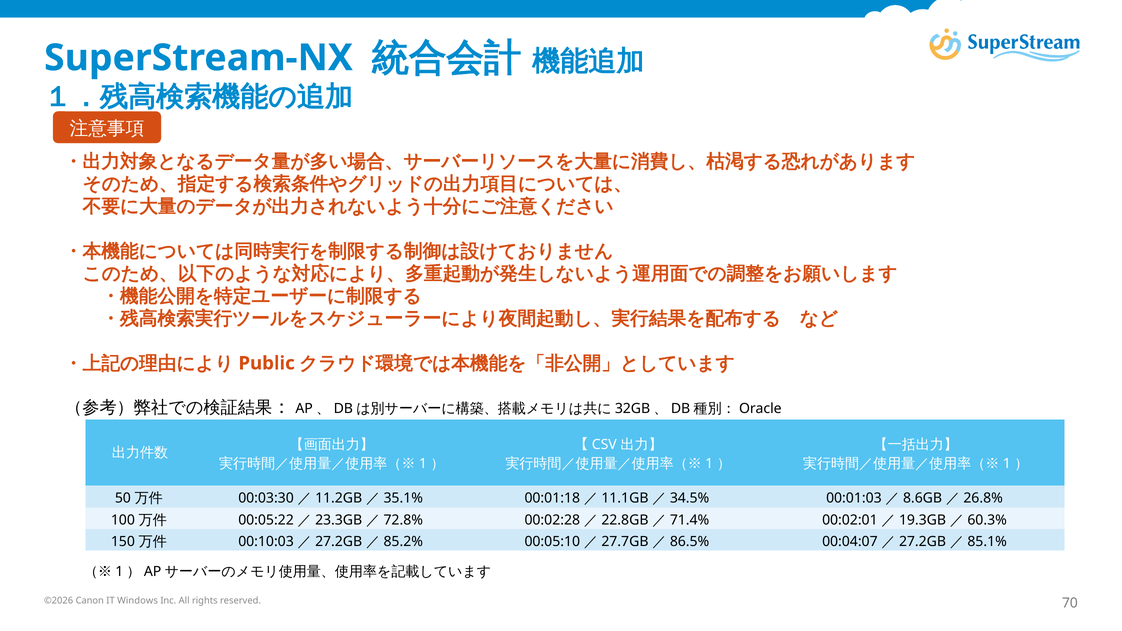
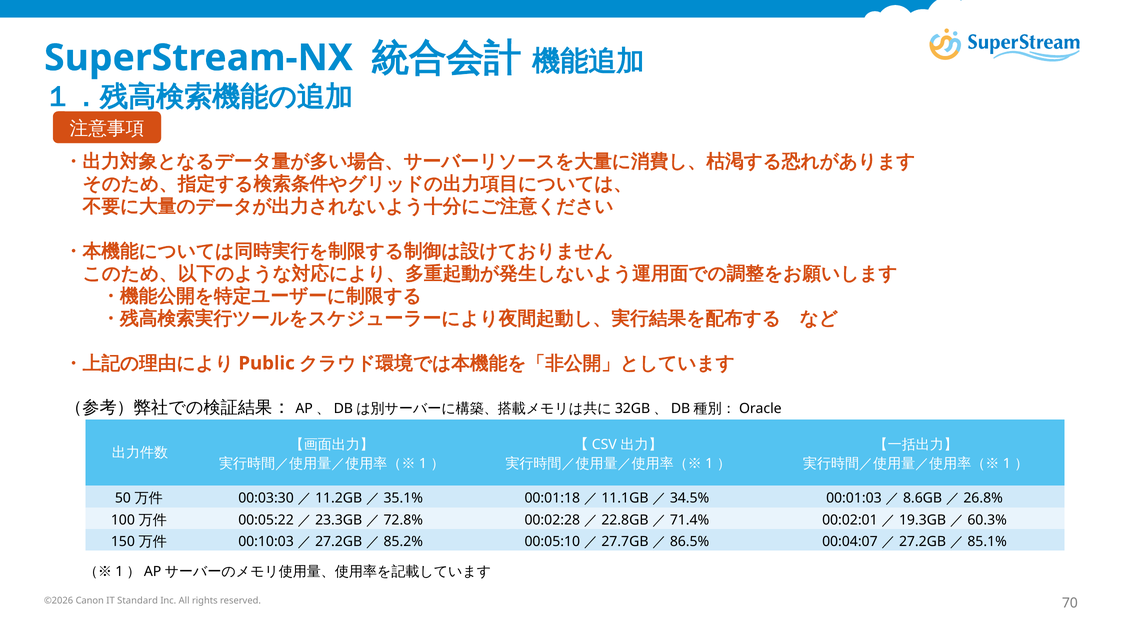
Windows: Windows -> Standard (138, 601)
